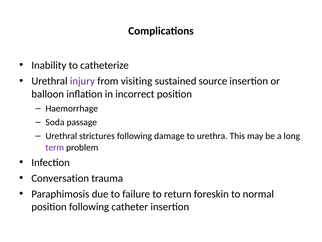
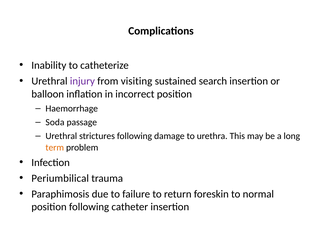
source: source -> search (213, 81)
term colour: purple -> orange (55, 147)
Conversation: Conversation -> Periumbilical (60, 178)
